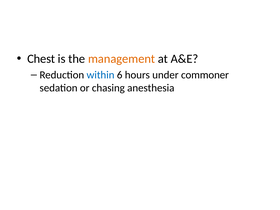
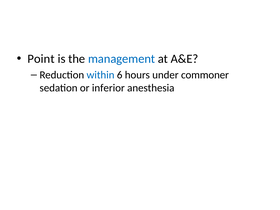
Chest: Chest -> Point (41, 59)
management colour: orange -> blue (122, 59)
chasing: chasing -> inferior (108, 88)
